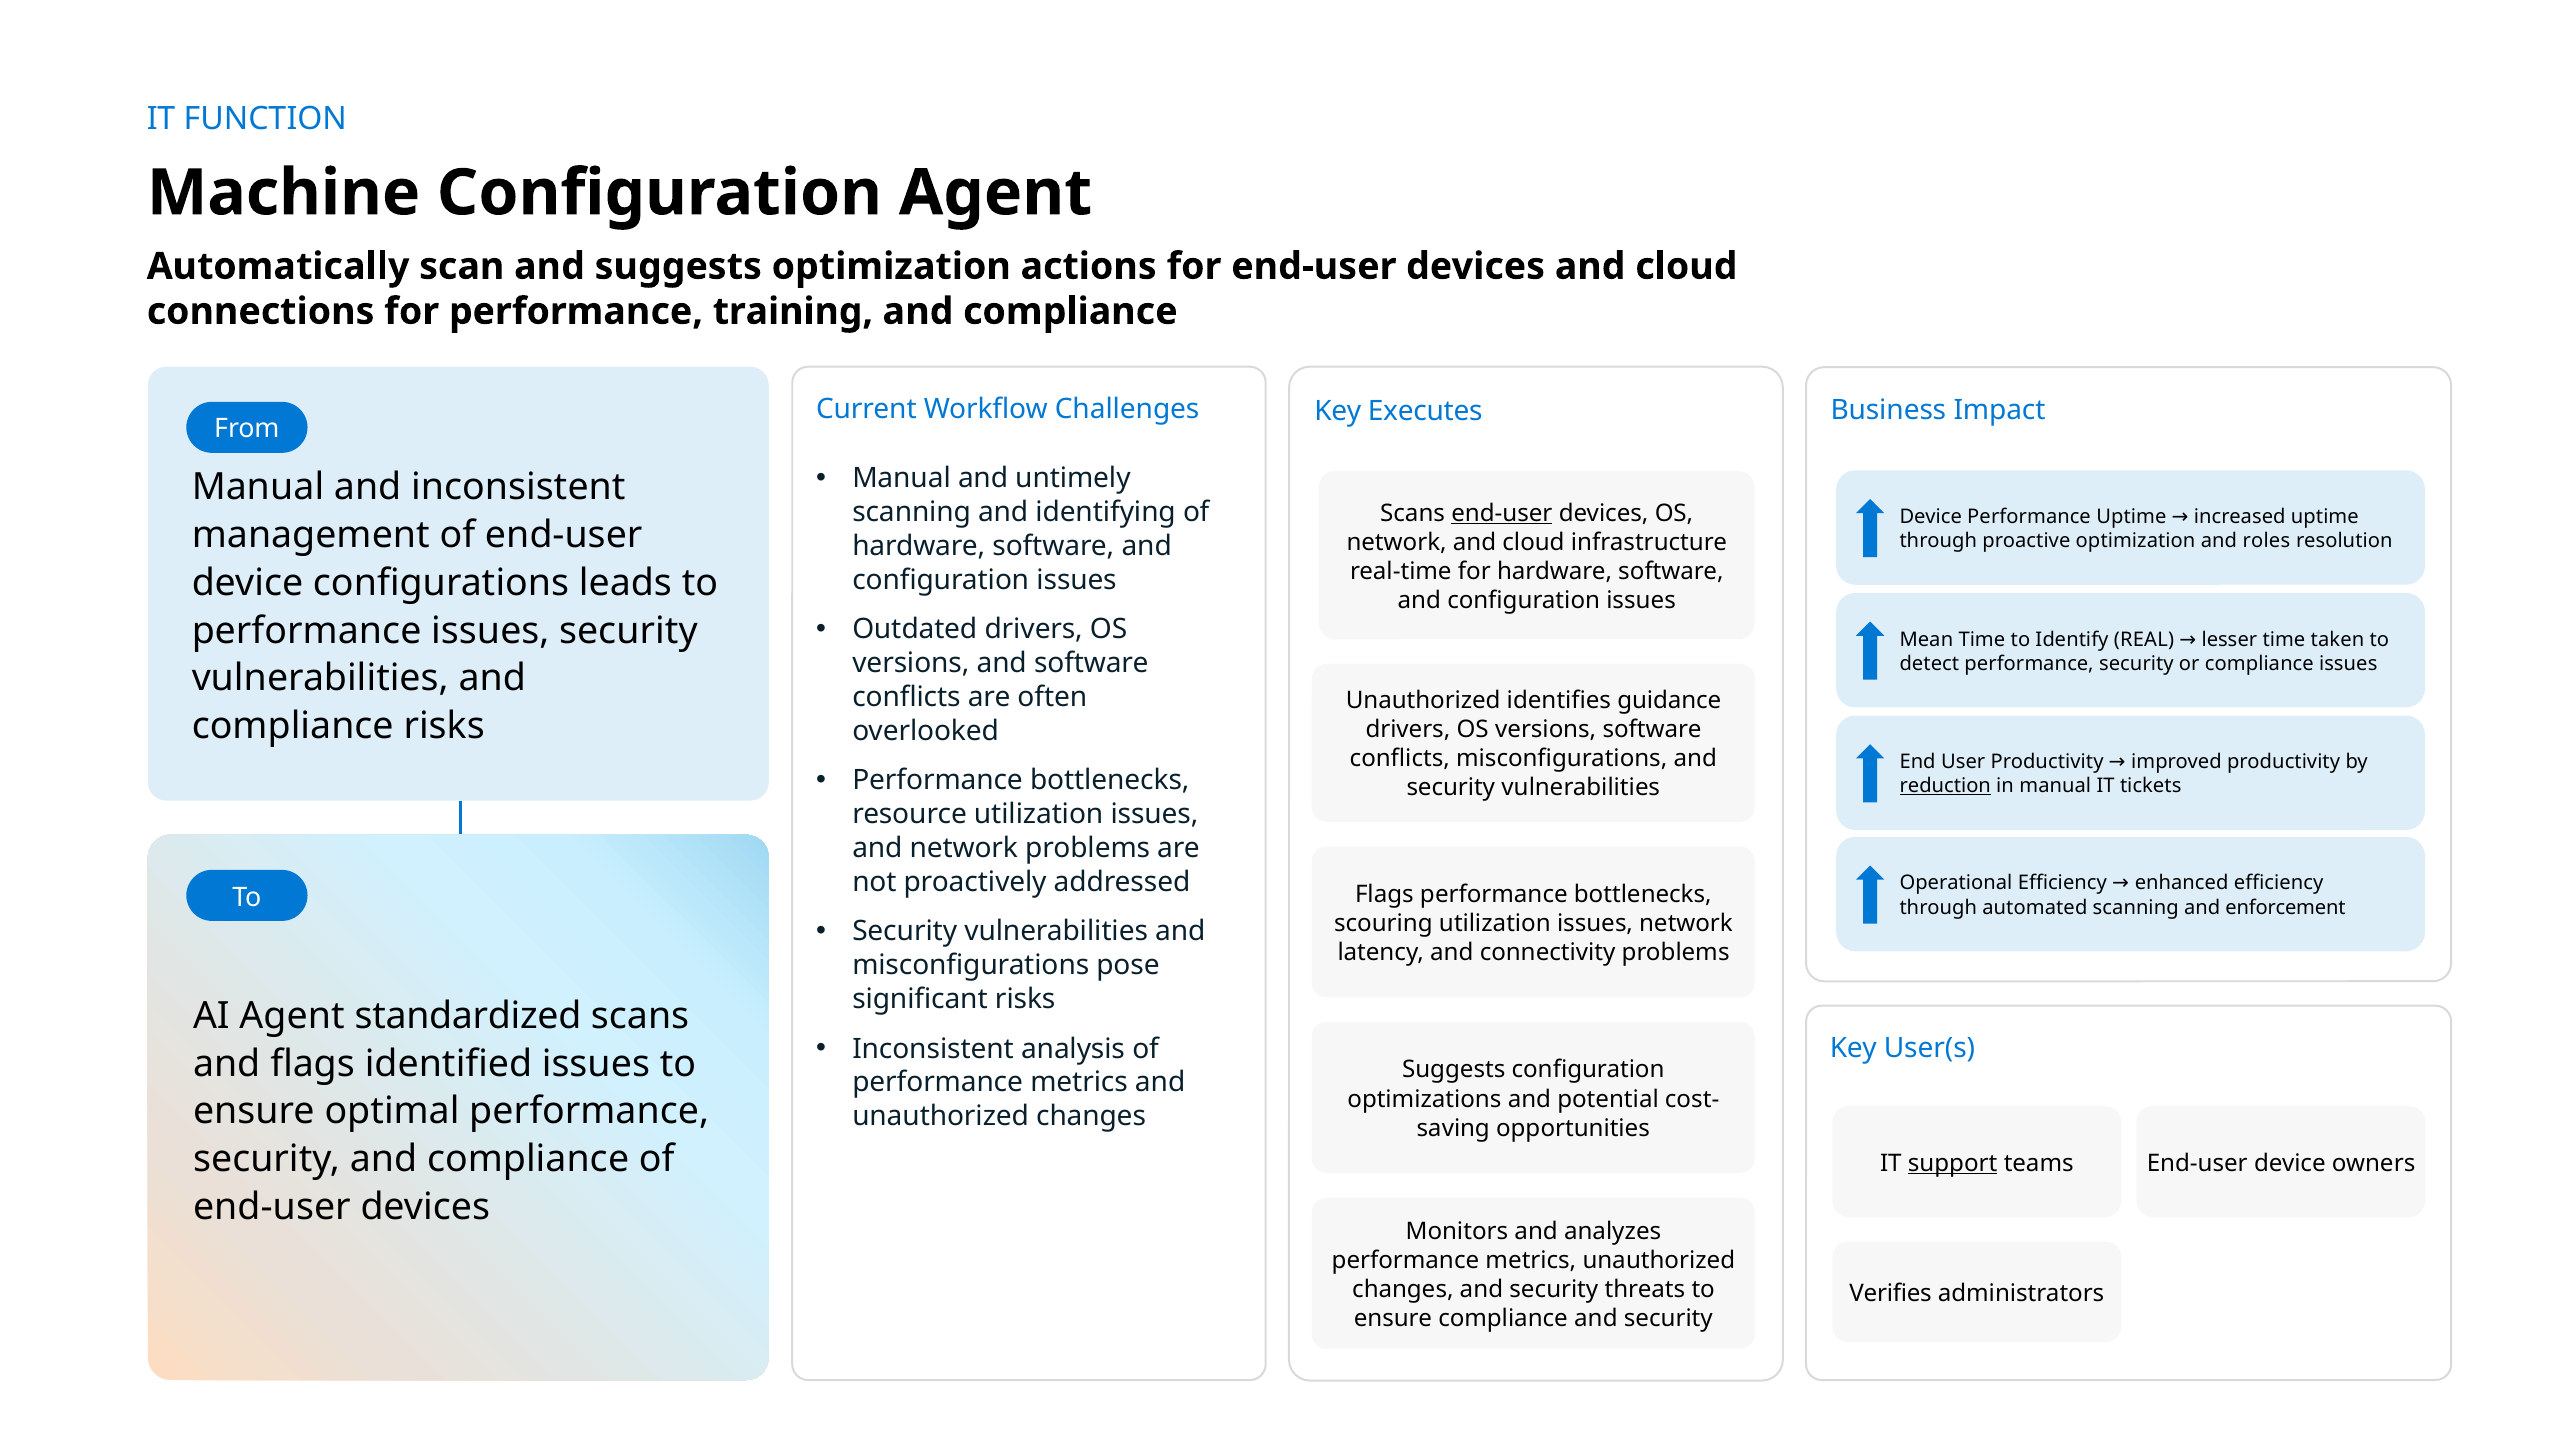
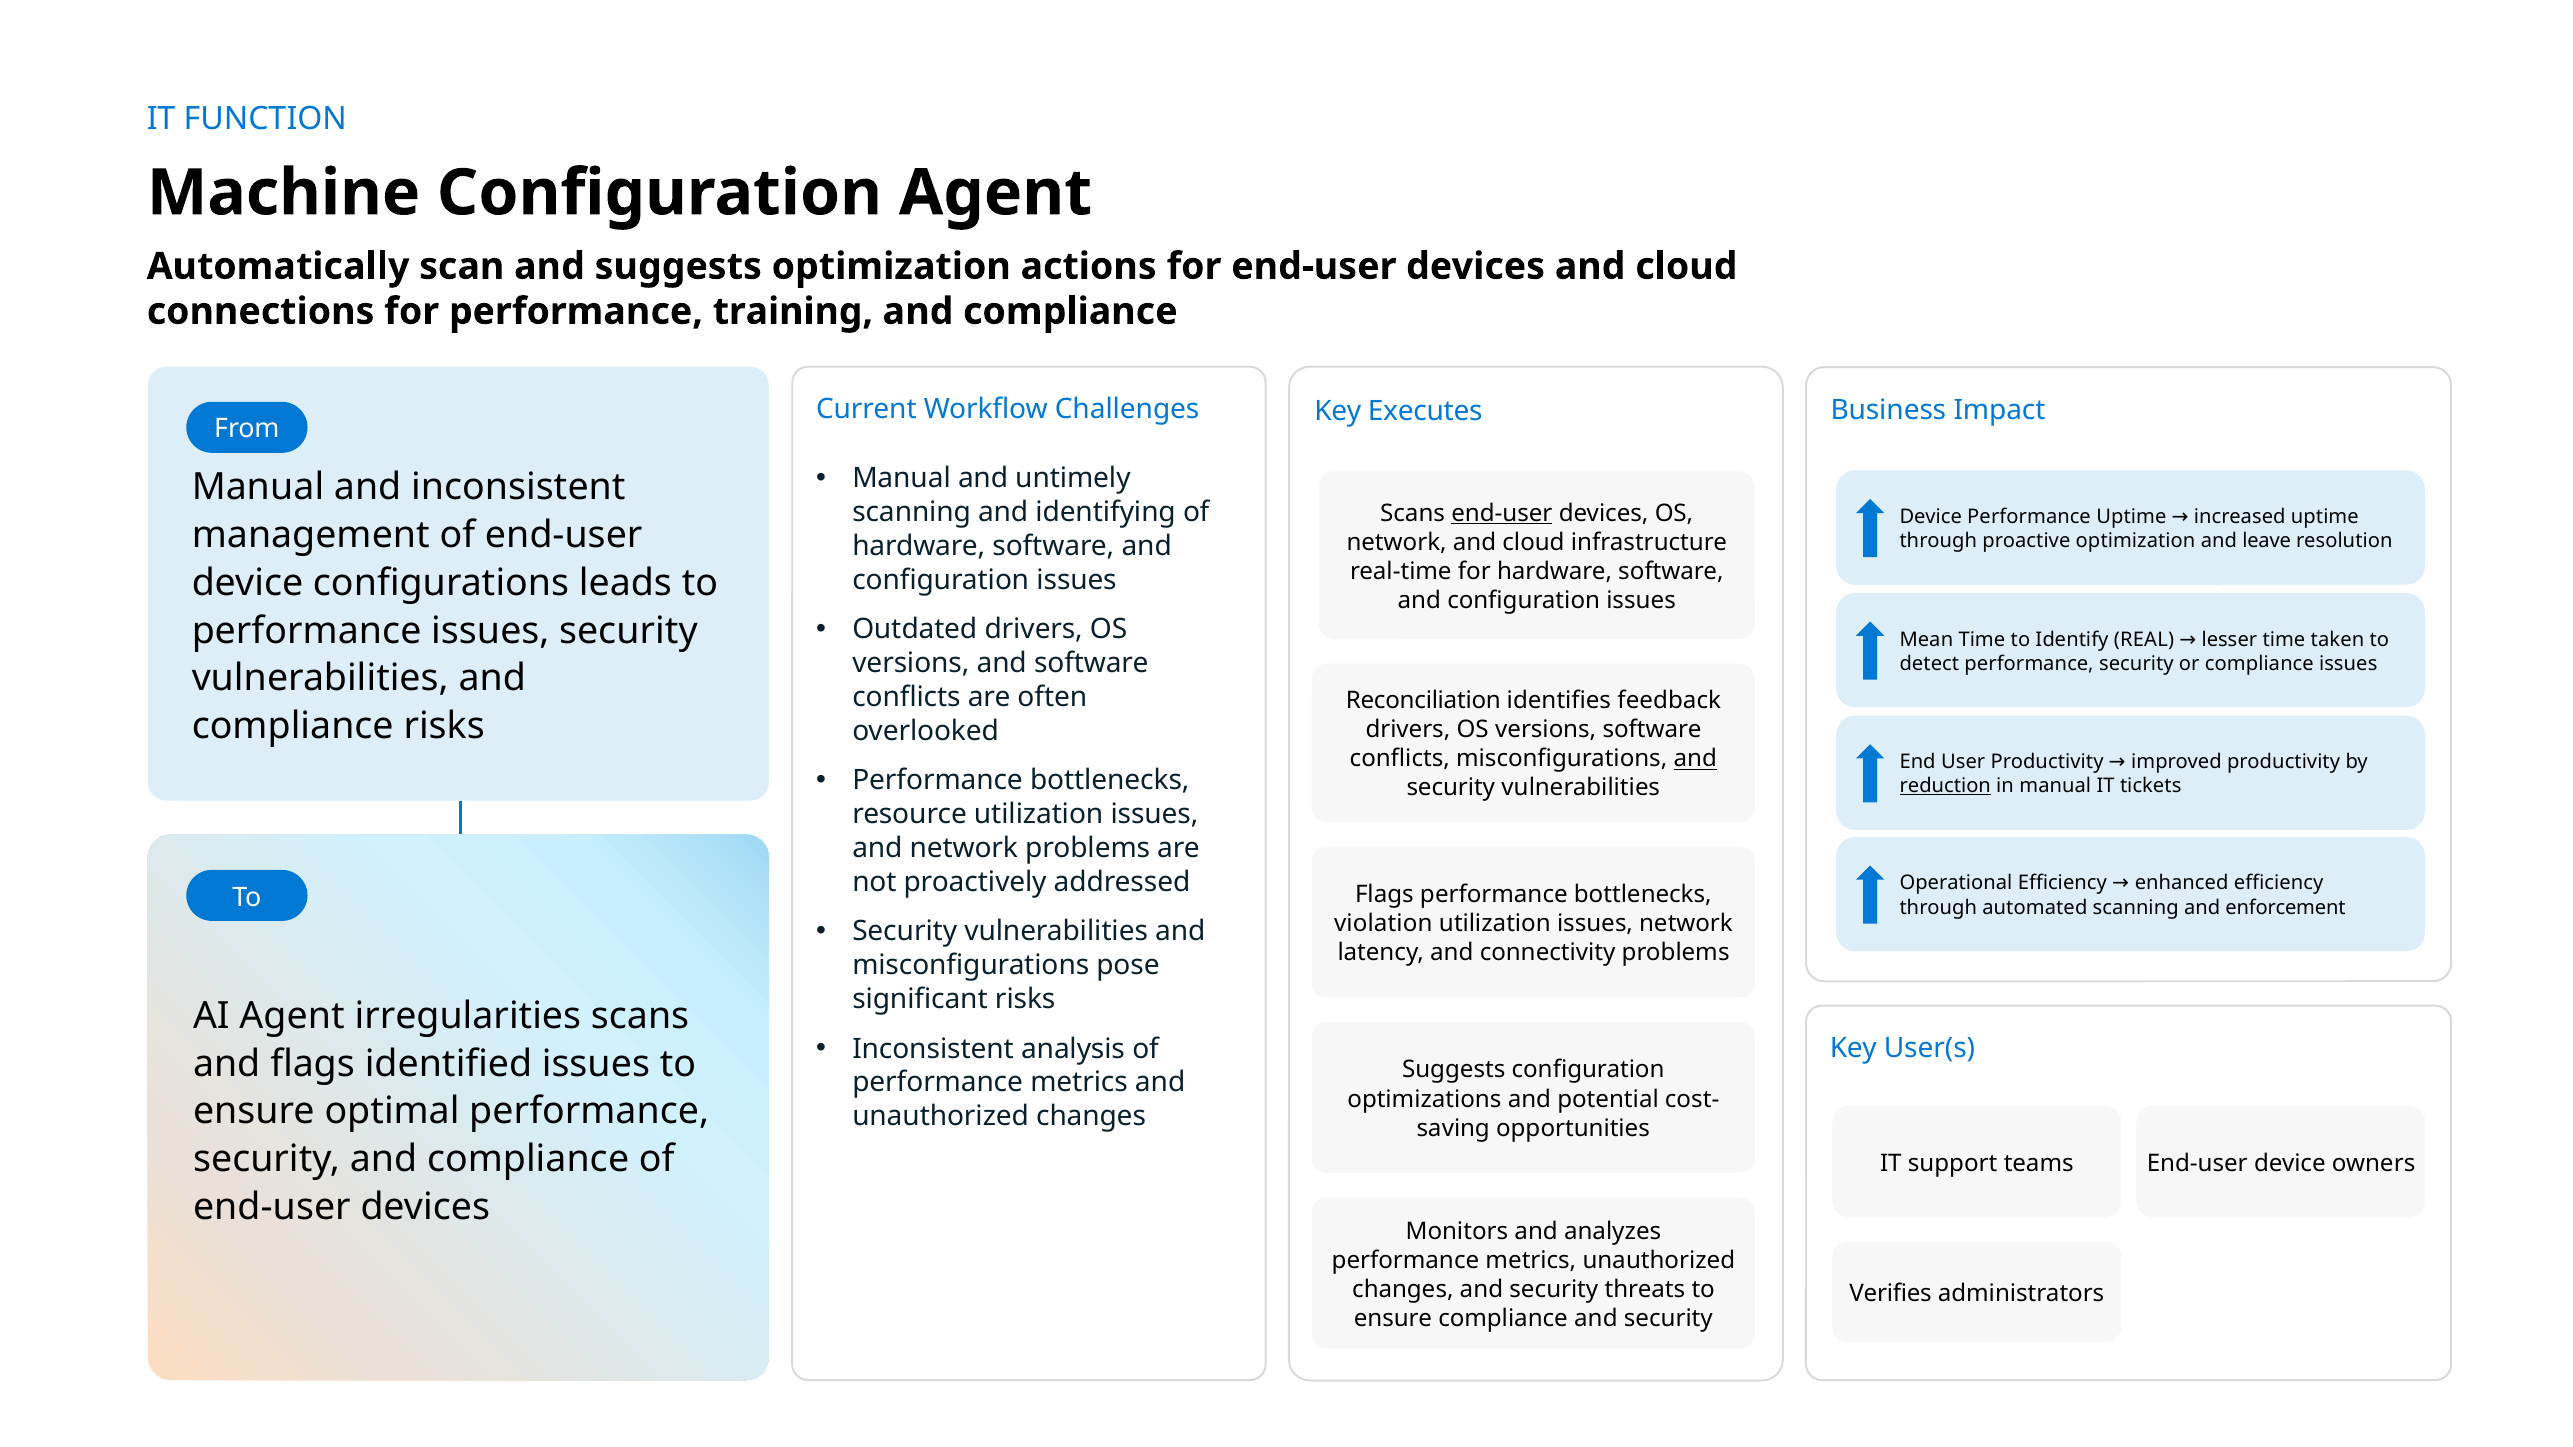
roles: roles -> leave (2267, 541)
Unauthorized: Unauthorized -> Reconciliation (1423, 701)
guidance: guidance -> feedback (1669, 701)
and underline: none -> present (1695, 759)
scouring: scouring -> violation (1383, 924)
standardized: standardized -> irregularities (468, 1016)
support underline: present -> none (1953, 1163)
